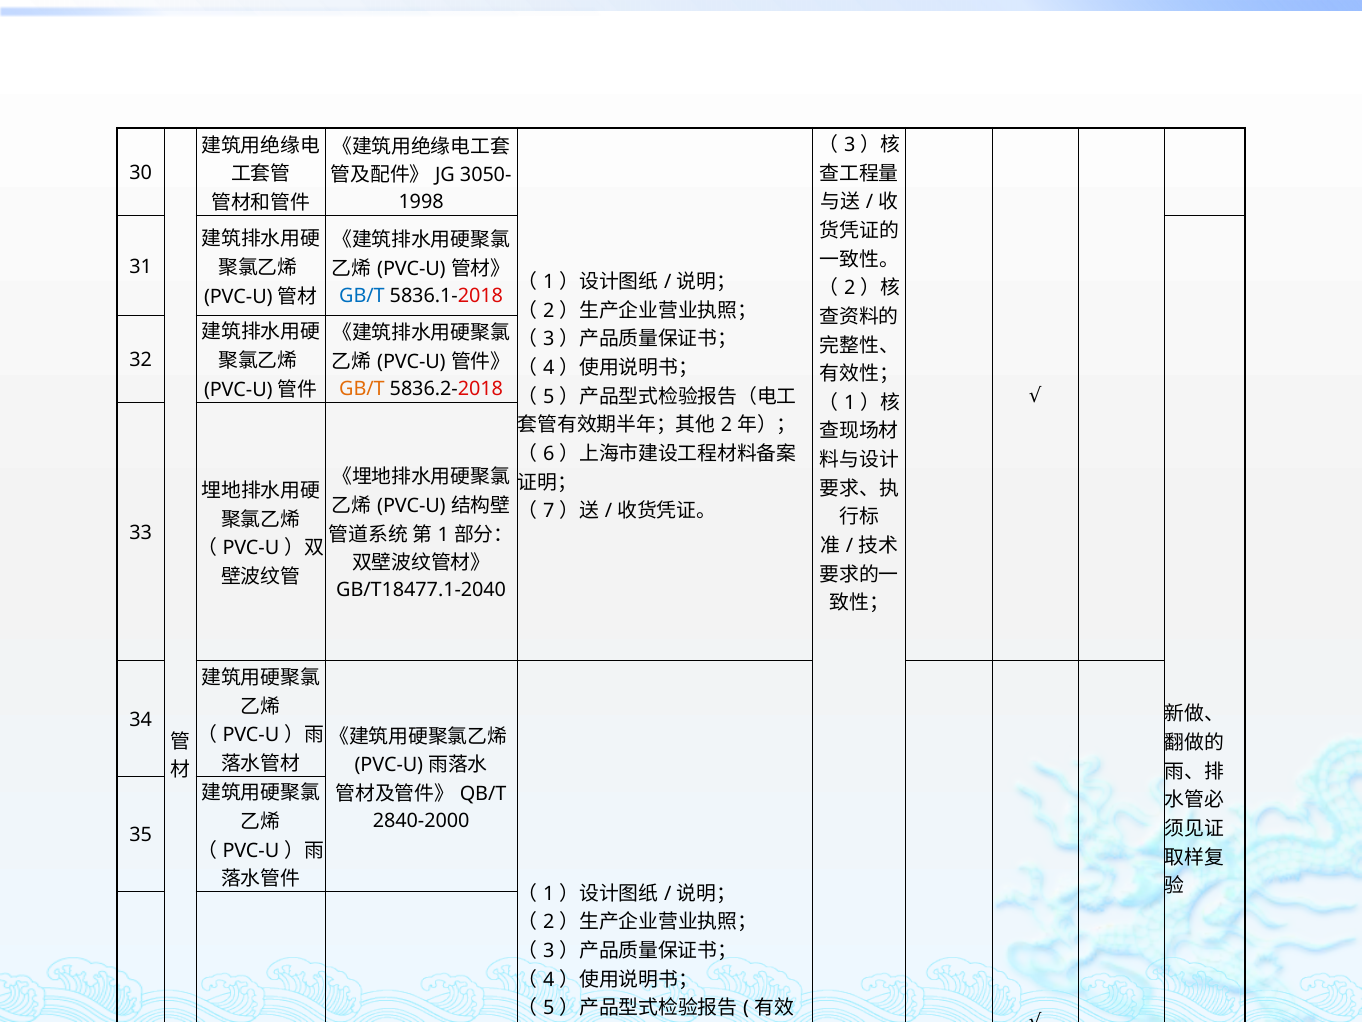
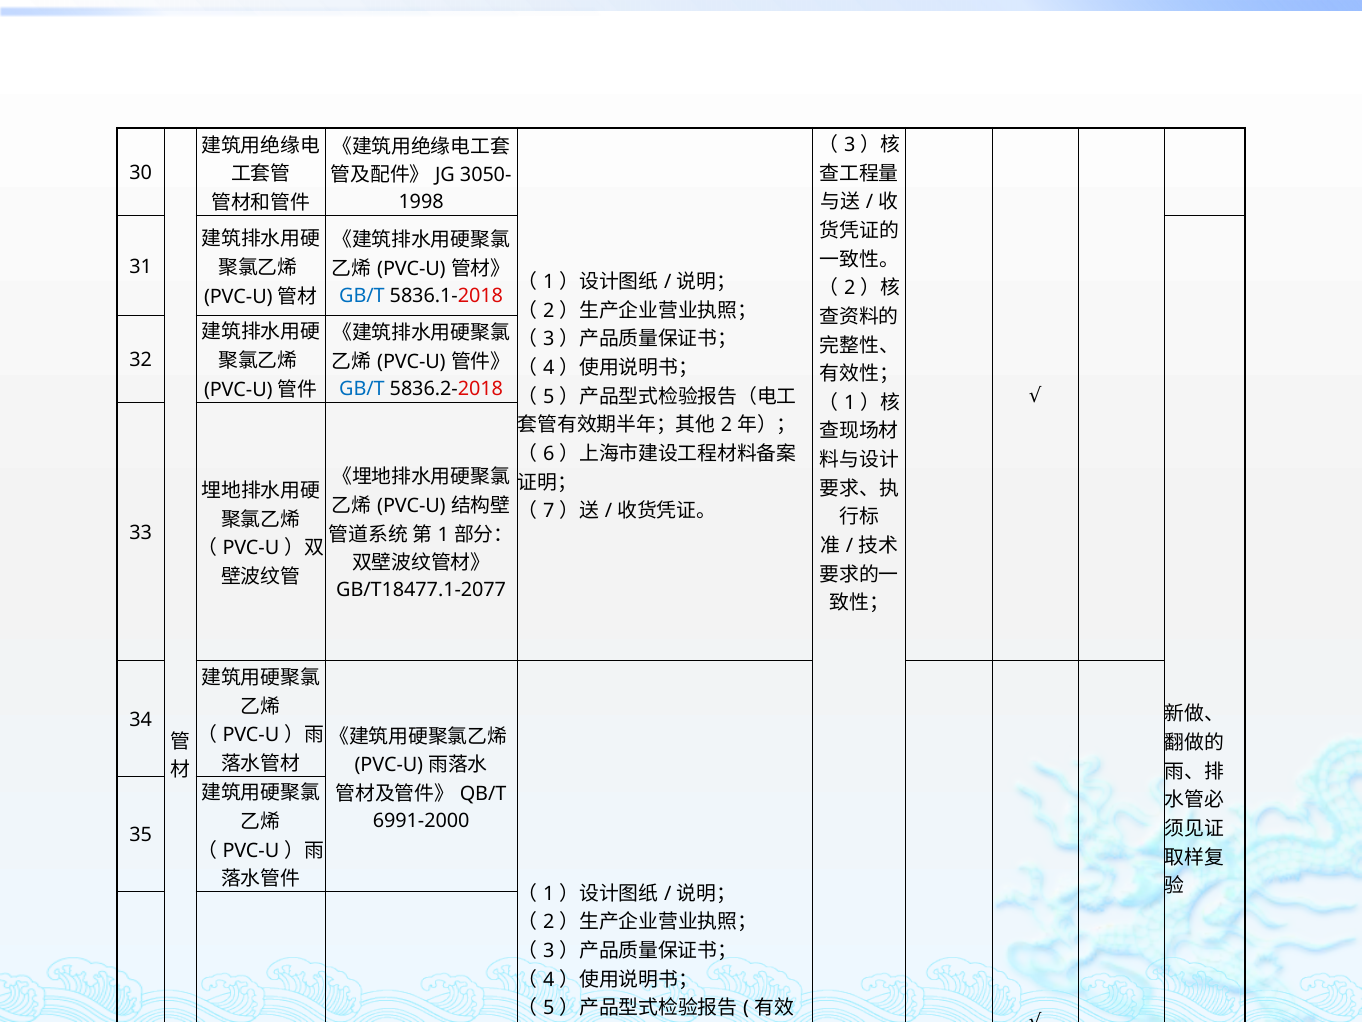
GB/T colour: orange -> blue (362, 389)
GB/T18477.1-2040: GB/T18477.1-2040 -> GB/T18477.1-2077 (421, 590)
2840-2000: 2840-2000 -> 6991-2000 (421, 820)
